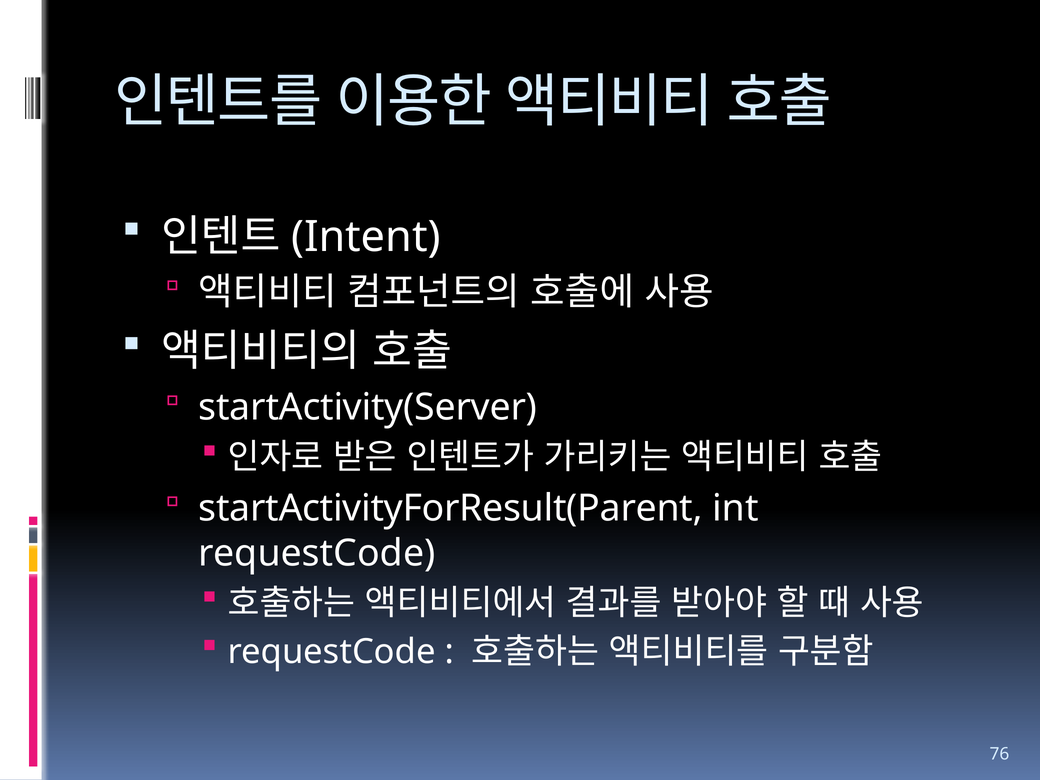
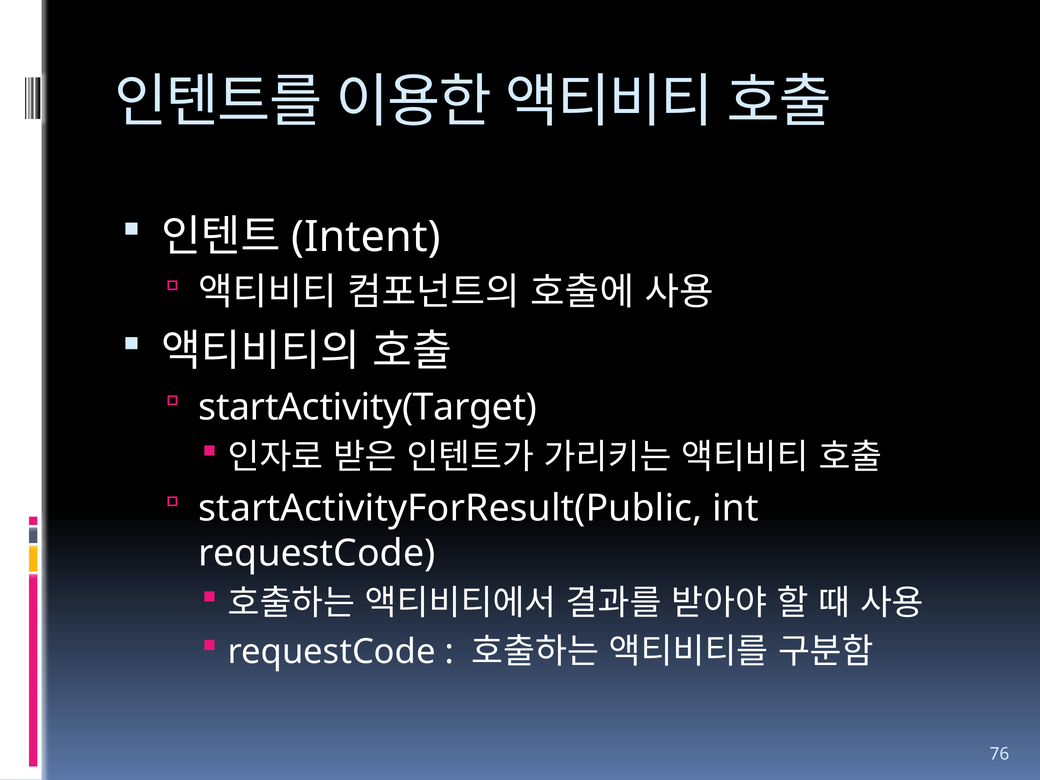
startActivity(Server: startActivity(Server -> startActivity(Target (368, 407)
startActivityForResult(Parent: startActivityForResult(Parent -> startActivityForResult(Public (450, 508)
